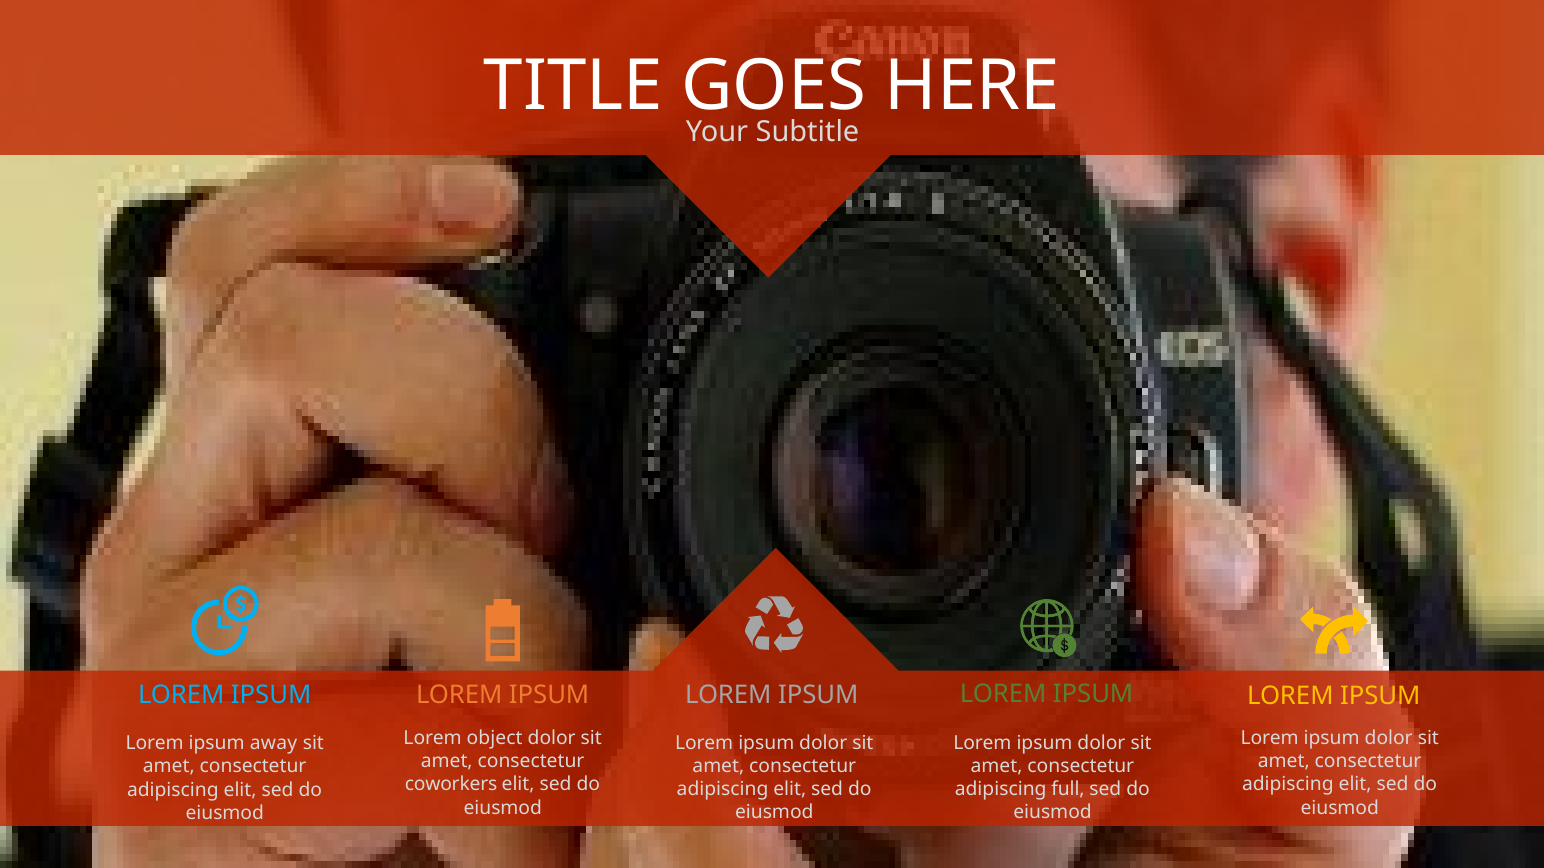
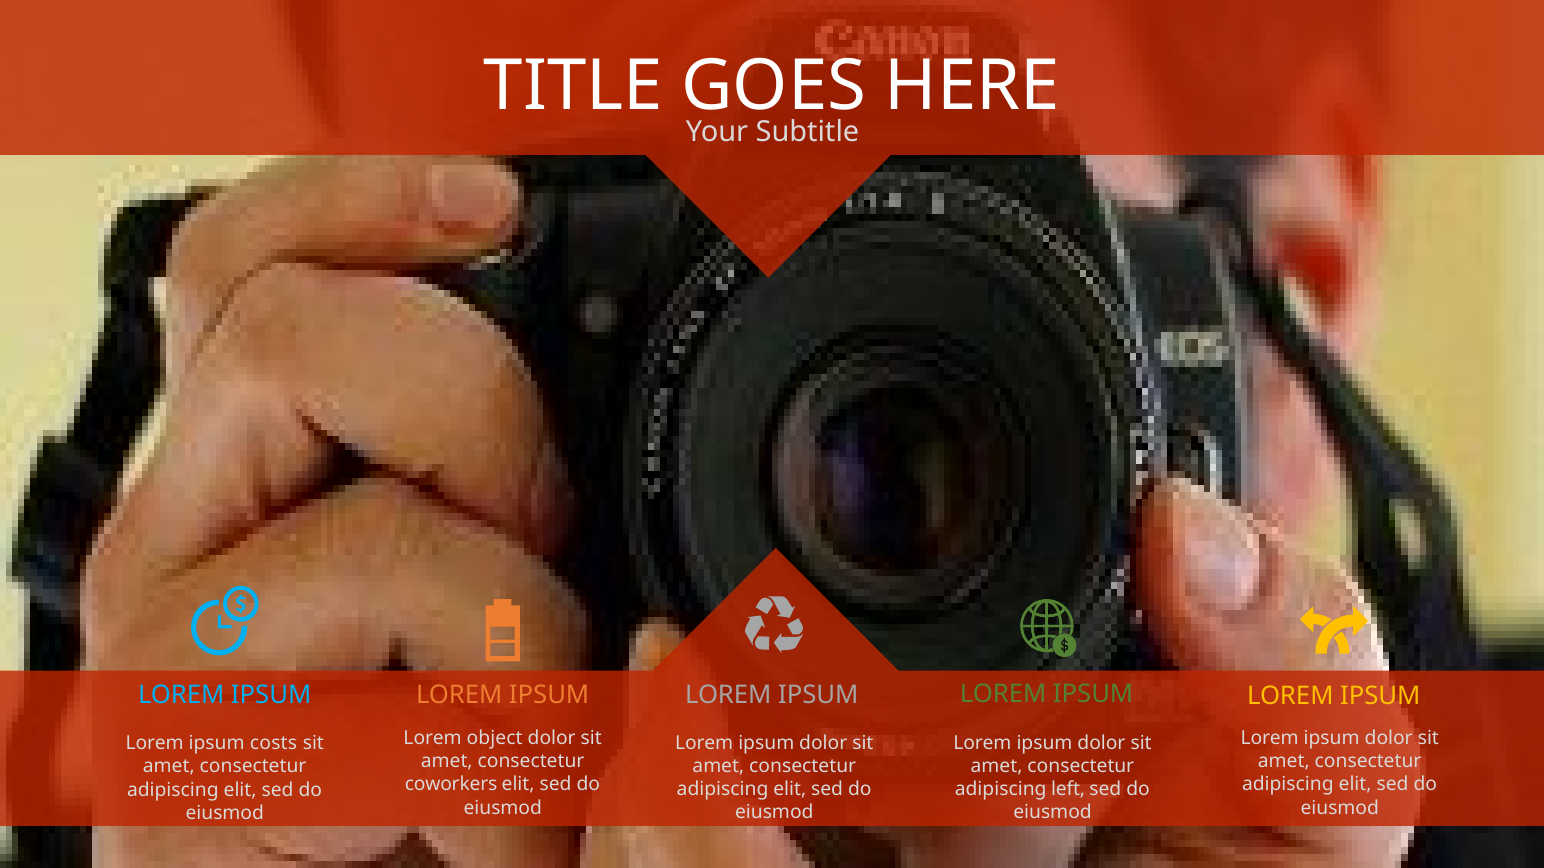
away: away -> costs (274, 744)
full: full -> left (1068, 790)
